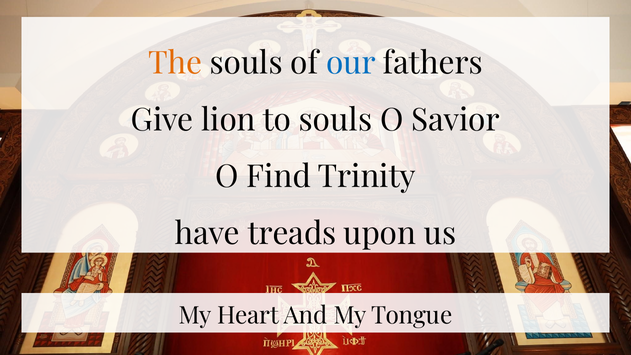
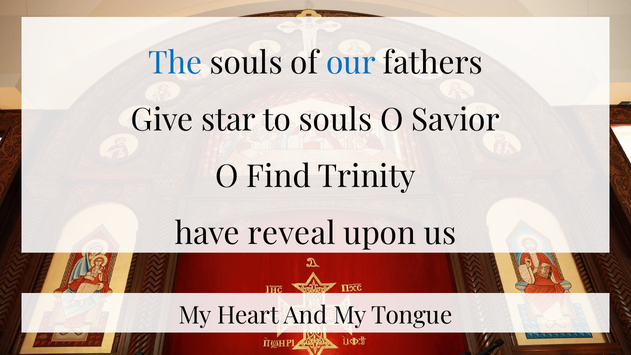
The colour: orange -> blue (175, 63)
lion: lion -> star (229, 120)
treads: treads -> reveal (292, 234)
